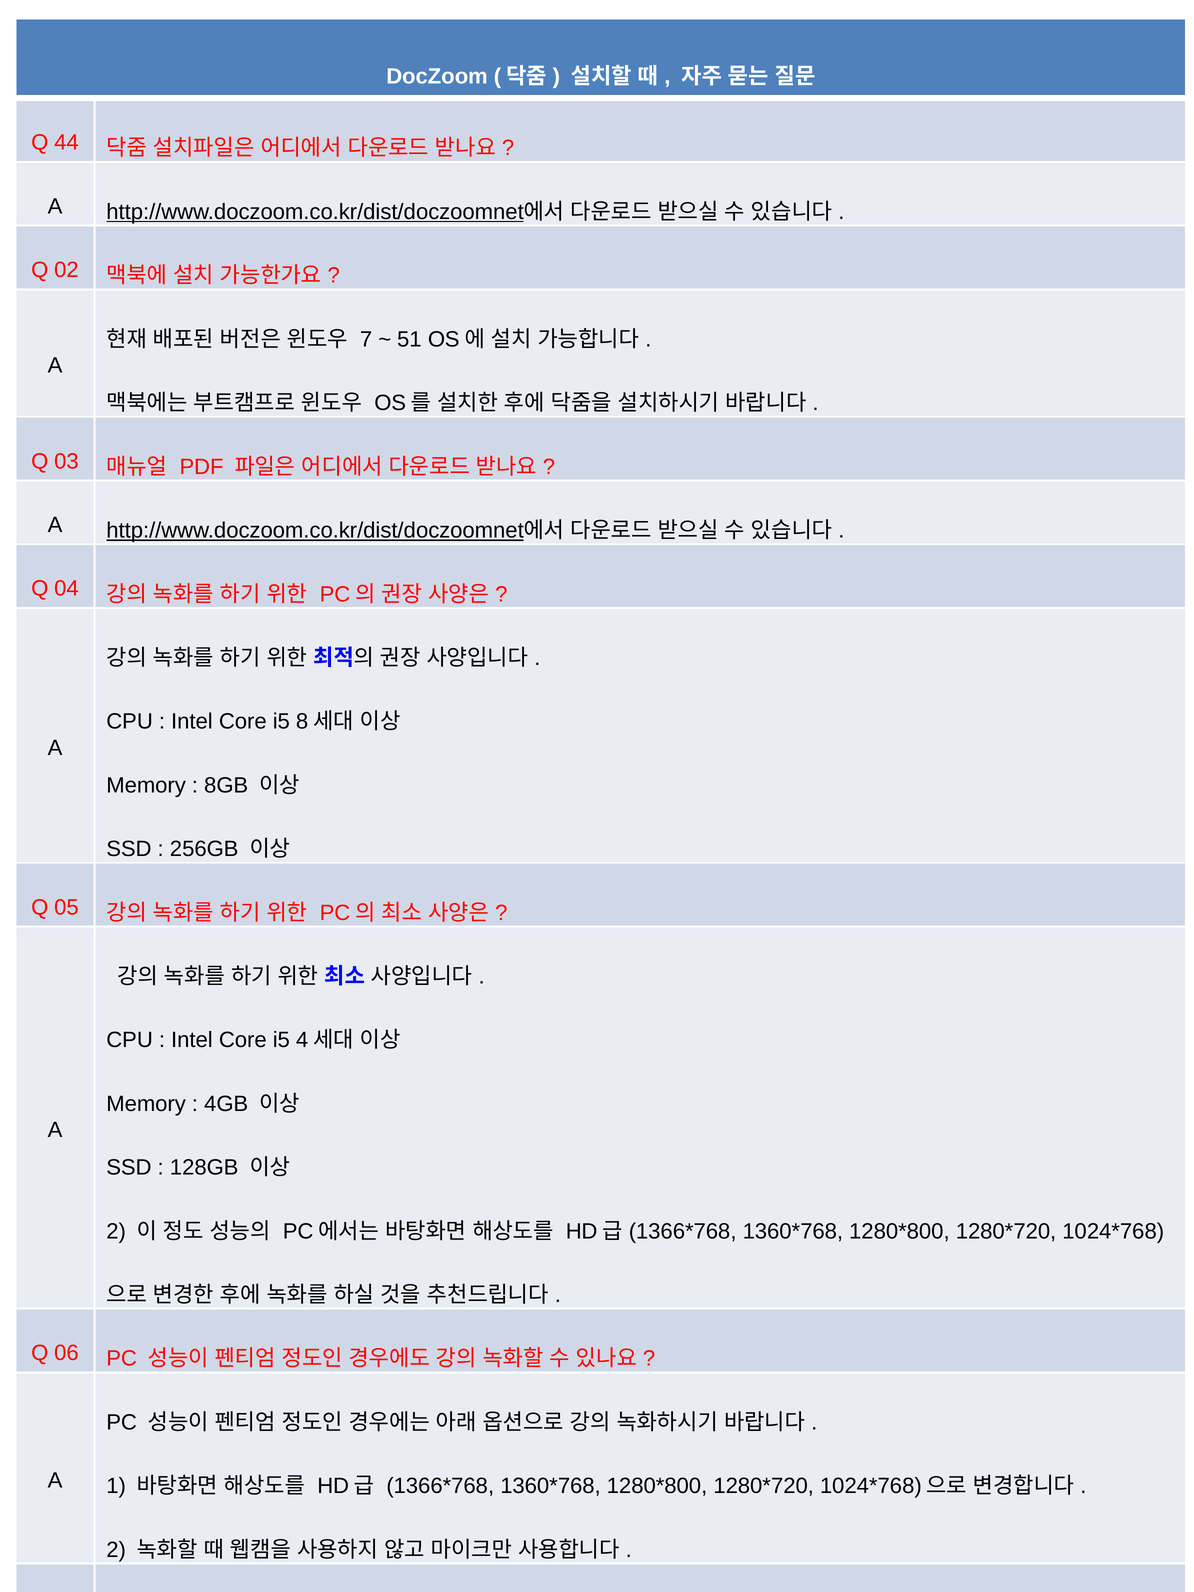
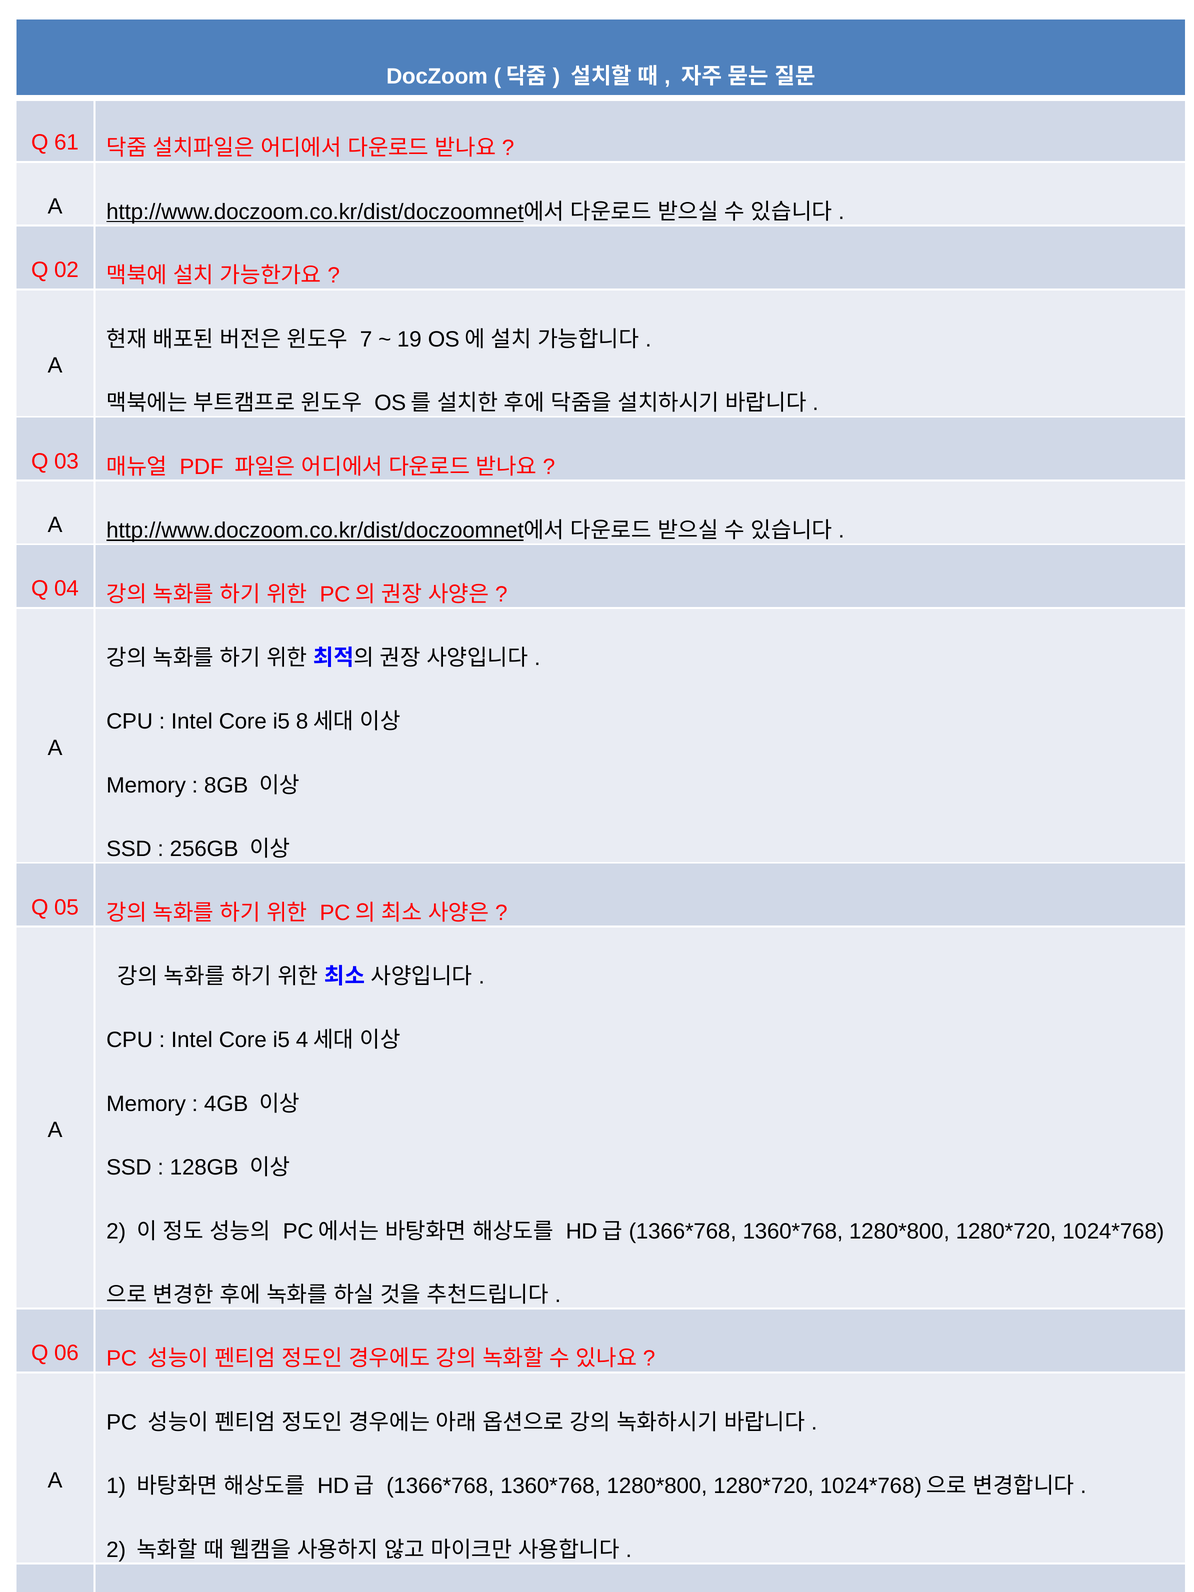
44: 44 -> 61 (67, 143)
51: 51 -> 19 (409, 339)
